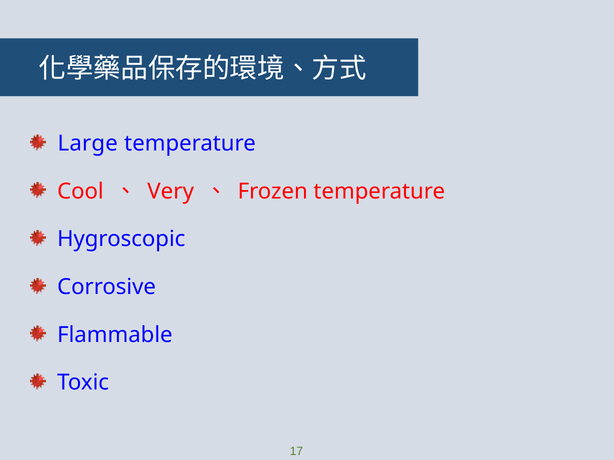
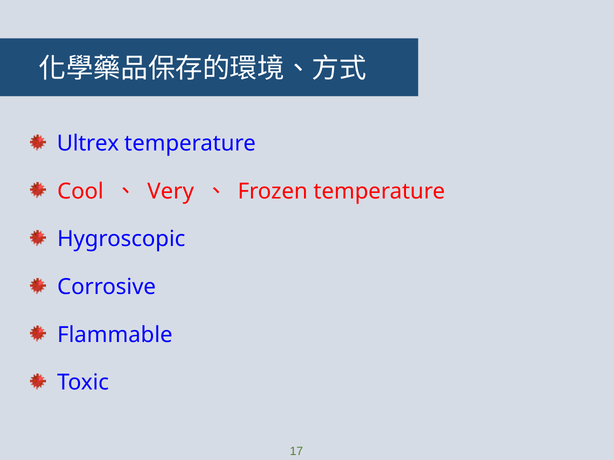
Large: Large -> Ultrex (88, 144)
